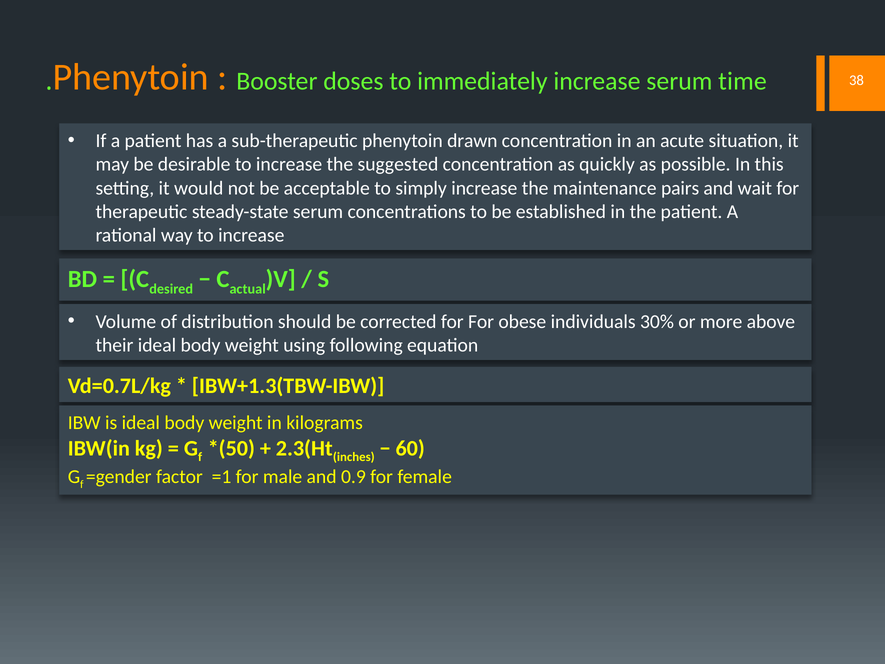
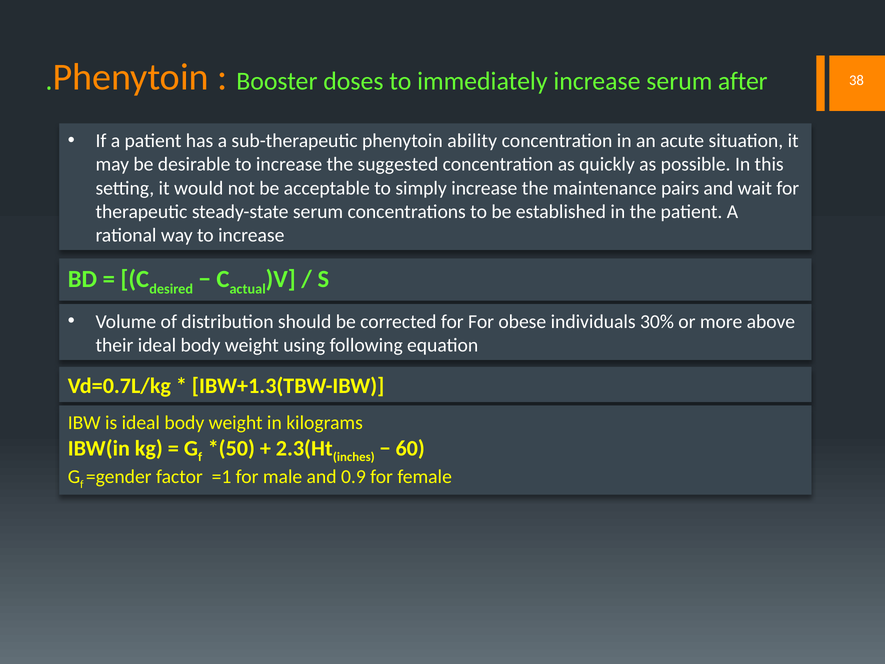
time: time -> after (743, 81)
drawn: drawn -> ability (472, 141)
